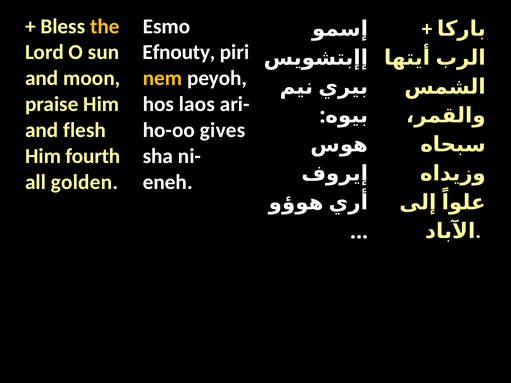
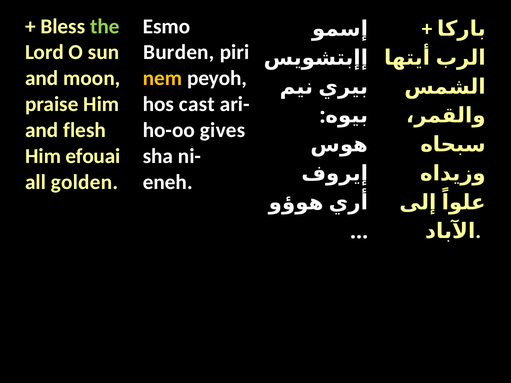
the colour: yellow -> light green (105, 26)
Efnouty: Efnouty -> Burden (179, 52)
laos: laos -> cast (197, 104)
fourth: fourth -> efouai (93, 156)
